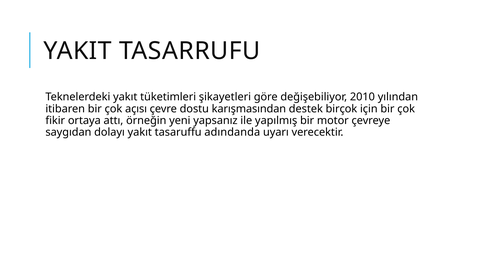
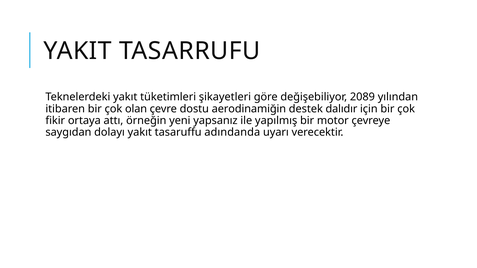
2010: 2010 -> 2089 (362, 97)
açısı: açısı -> olan (136, 109)
karışmasından: karışmasından -> aerodinamiğin (249, 109)
birçok: birçok -> dalıdır (341, 109)
